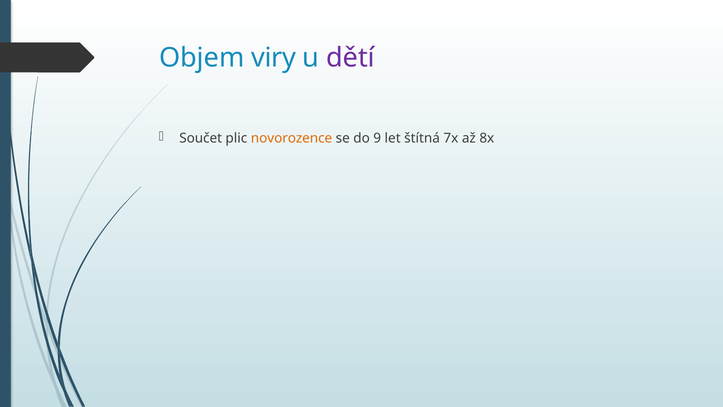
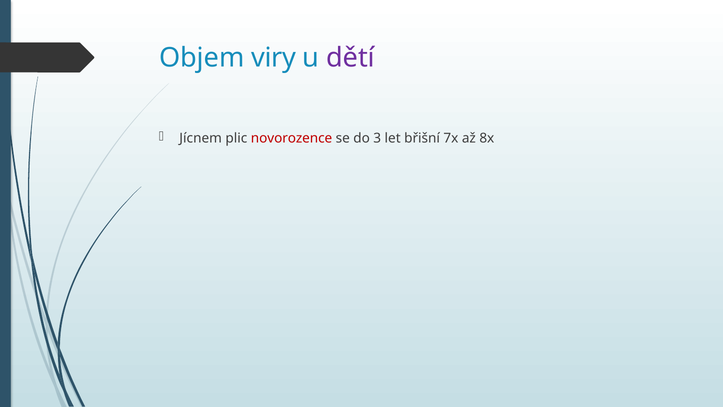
Součet: Součet -> Jícnem (201, 138)
novorozence colour: orange -> red (292, 138)
9: 9 -> 3 (377, 138)
štítná: štítná -> břišní (422, 138)
